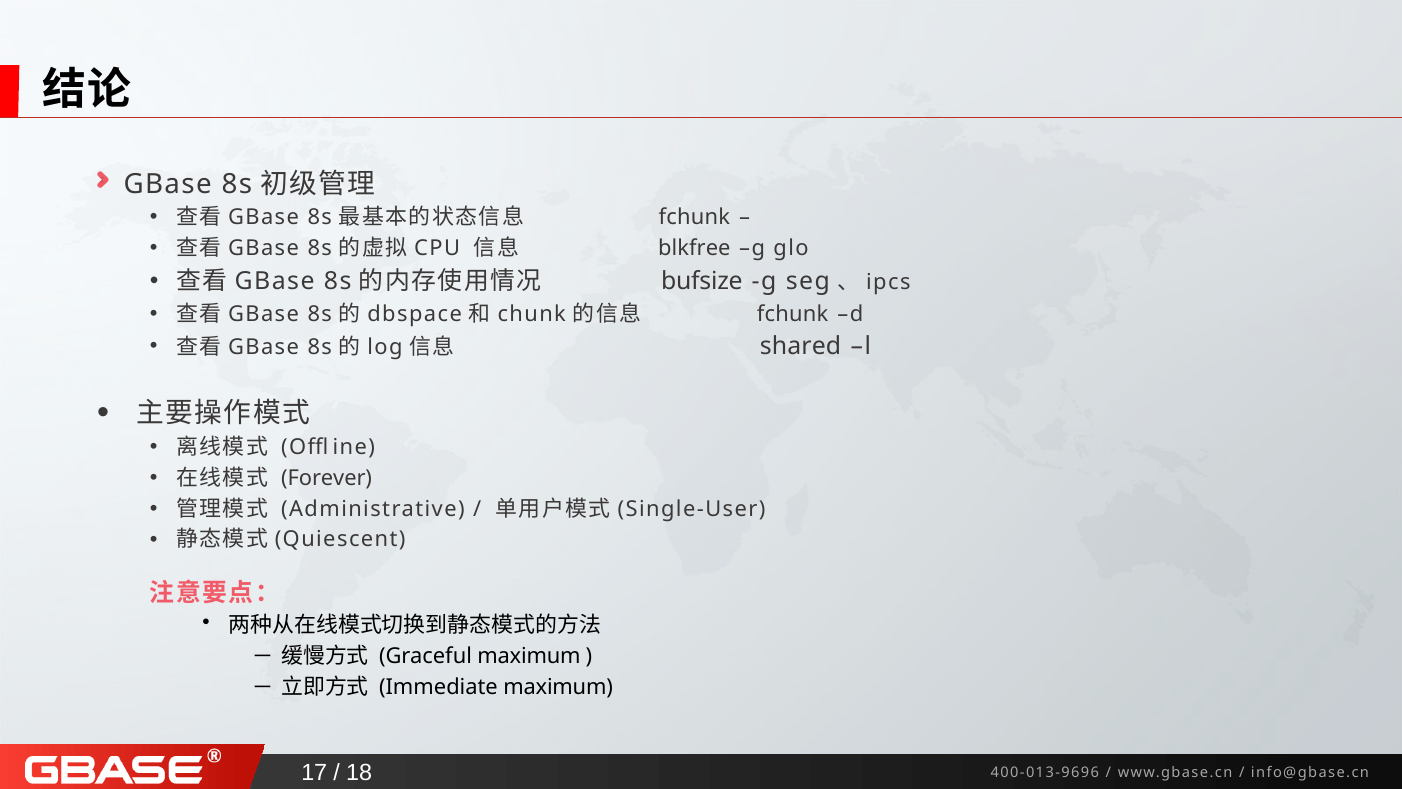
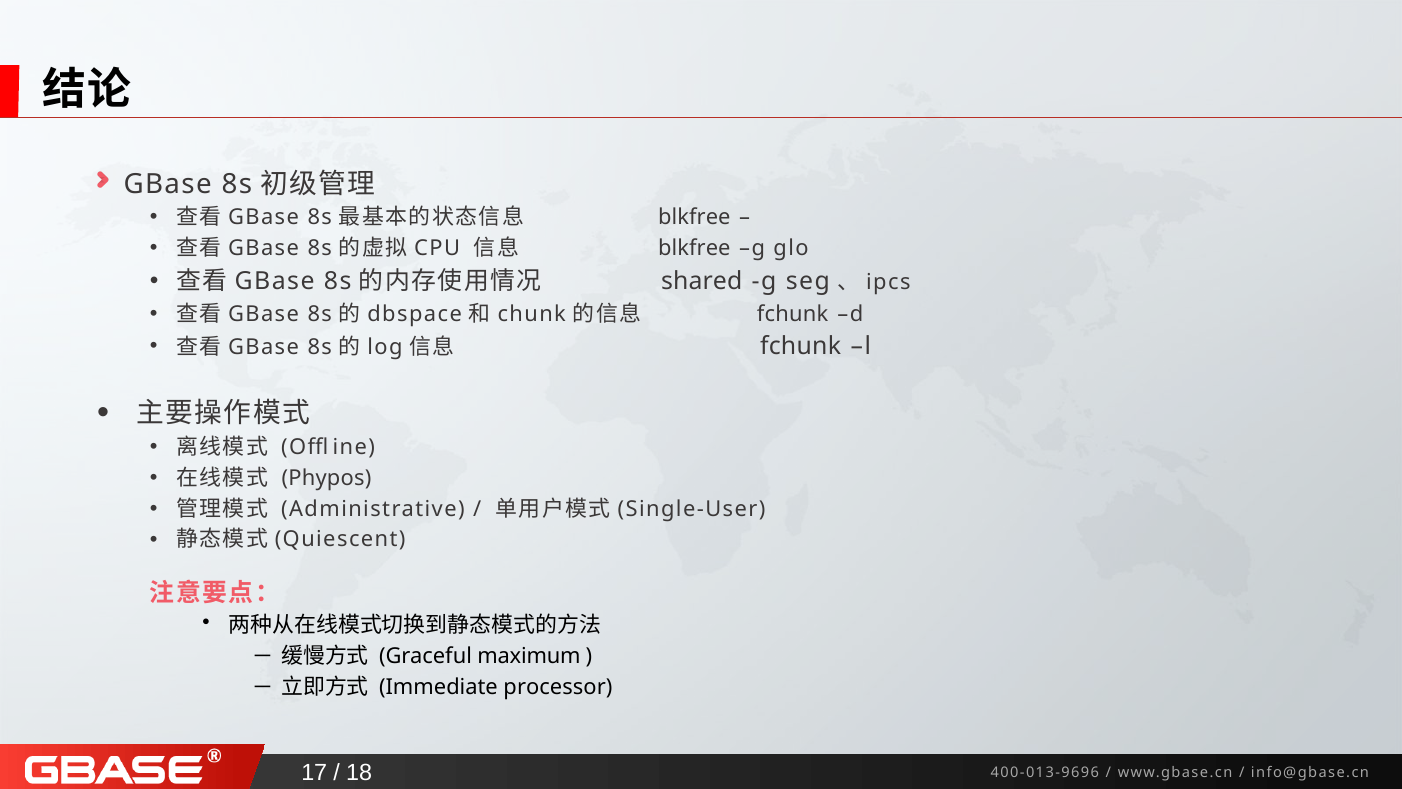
fchunk: fchunk -> blkfree (694, 218)
bufsize: bufsize -> shared (702, 281)
shared: shared -> fchunk (801, 346)
Forever: Forever -> Phypos (326, 478)
Immediate maximum: maximum -> processor (558, 687)
